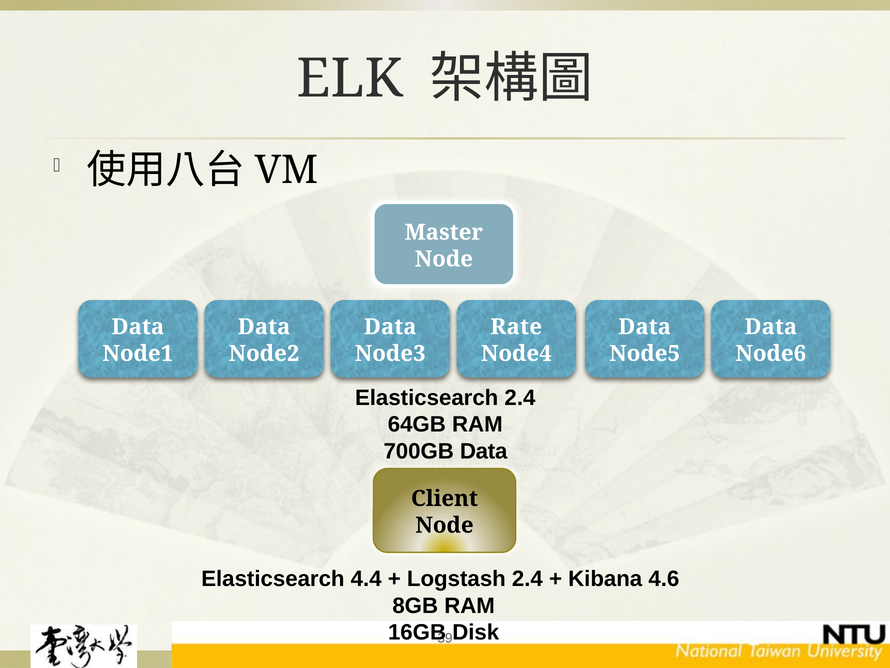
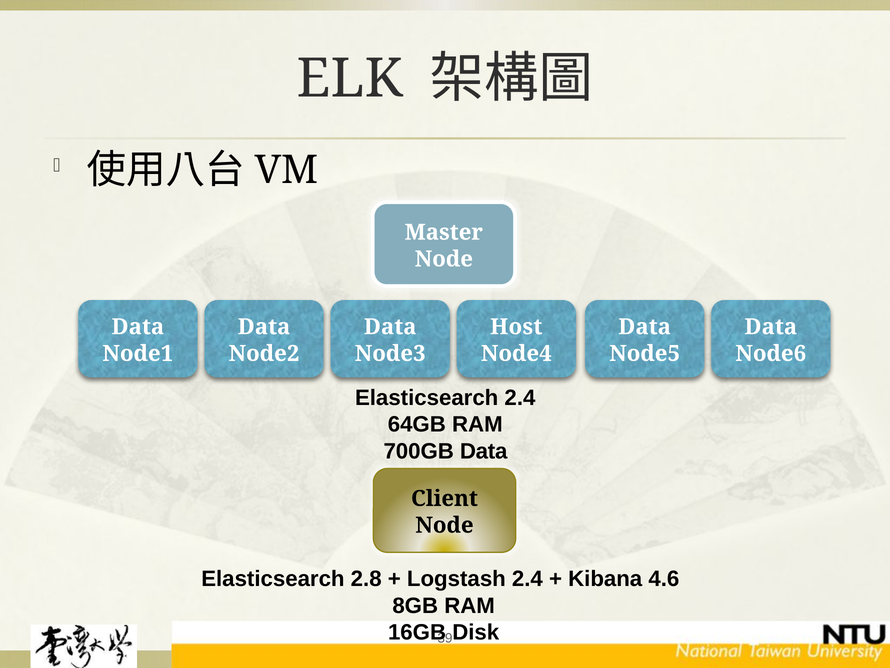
Rate: Rate -> Host (516, 327)
4.4: 4.4 -> 2.8 (366, 579)
